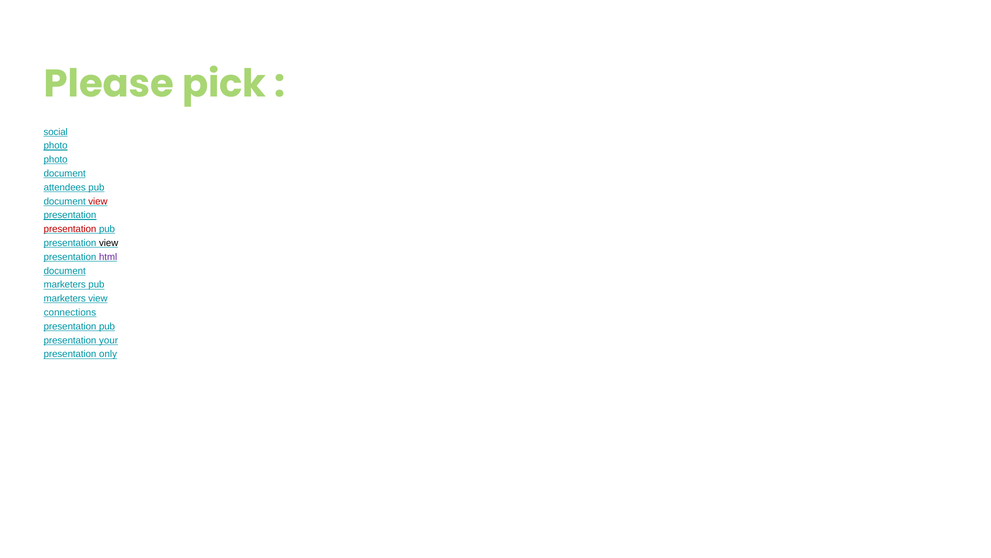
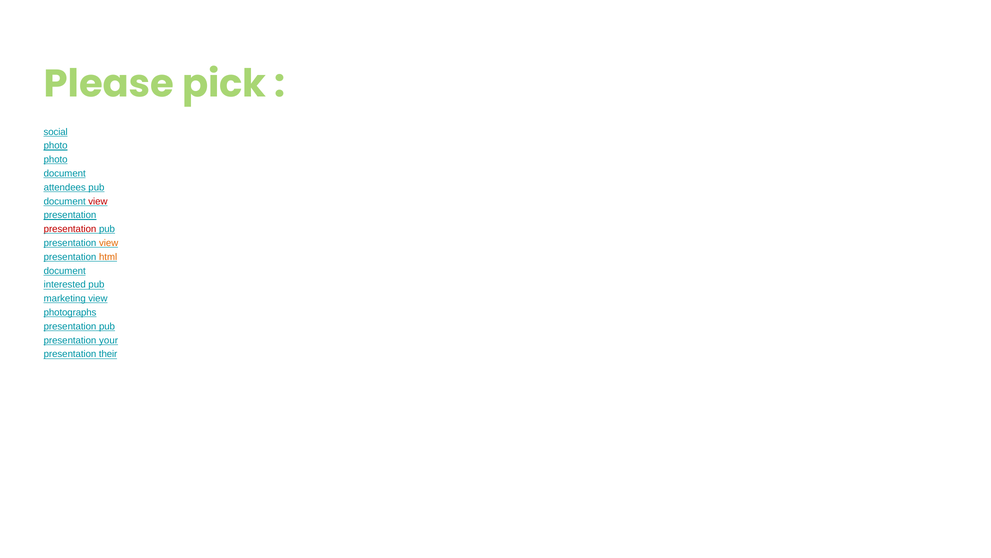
view colour: black -> orange (109, 243)
html colour: purple -> orange (108, 257)
marketers: marketers -> interested (65, 284)
marketers: marketers -> marketing (65, 298)
connections: connections -> photographs (70, 312)
only: only -> their (108, 354)
